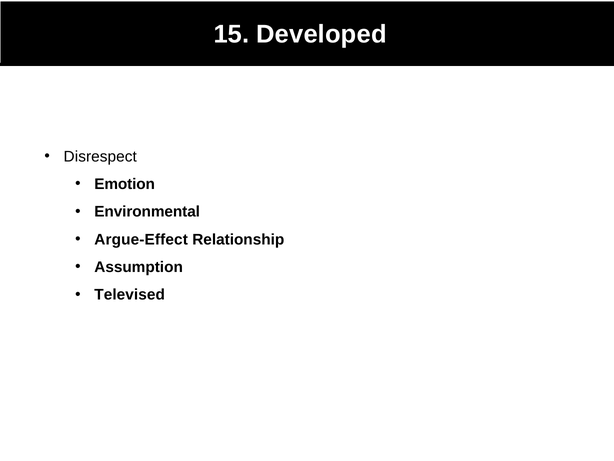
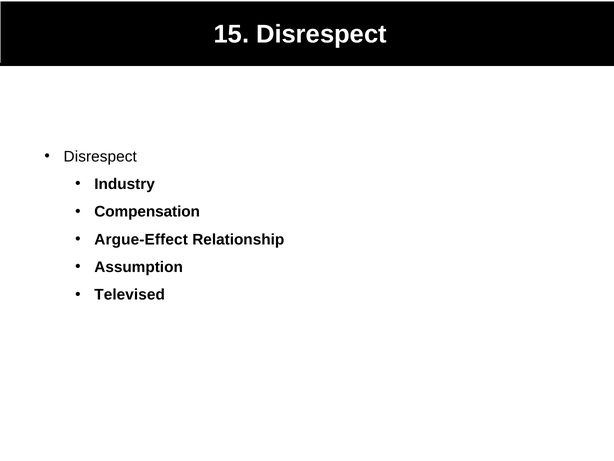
15 Developed: Developed -> Disrespect (321, 34)
Emotion: Emotion -> Industry (125, 184)
Environmental: Environmental -> Compensation (147, 212)
